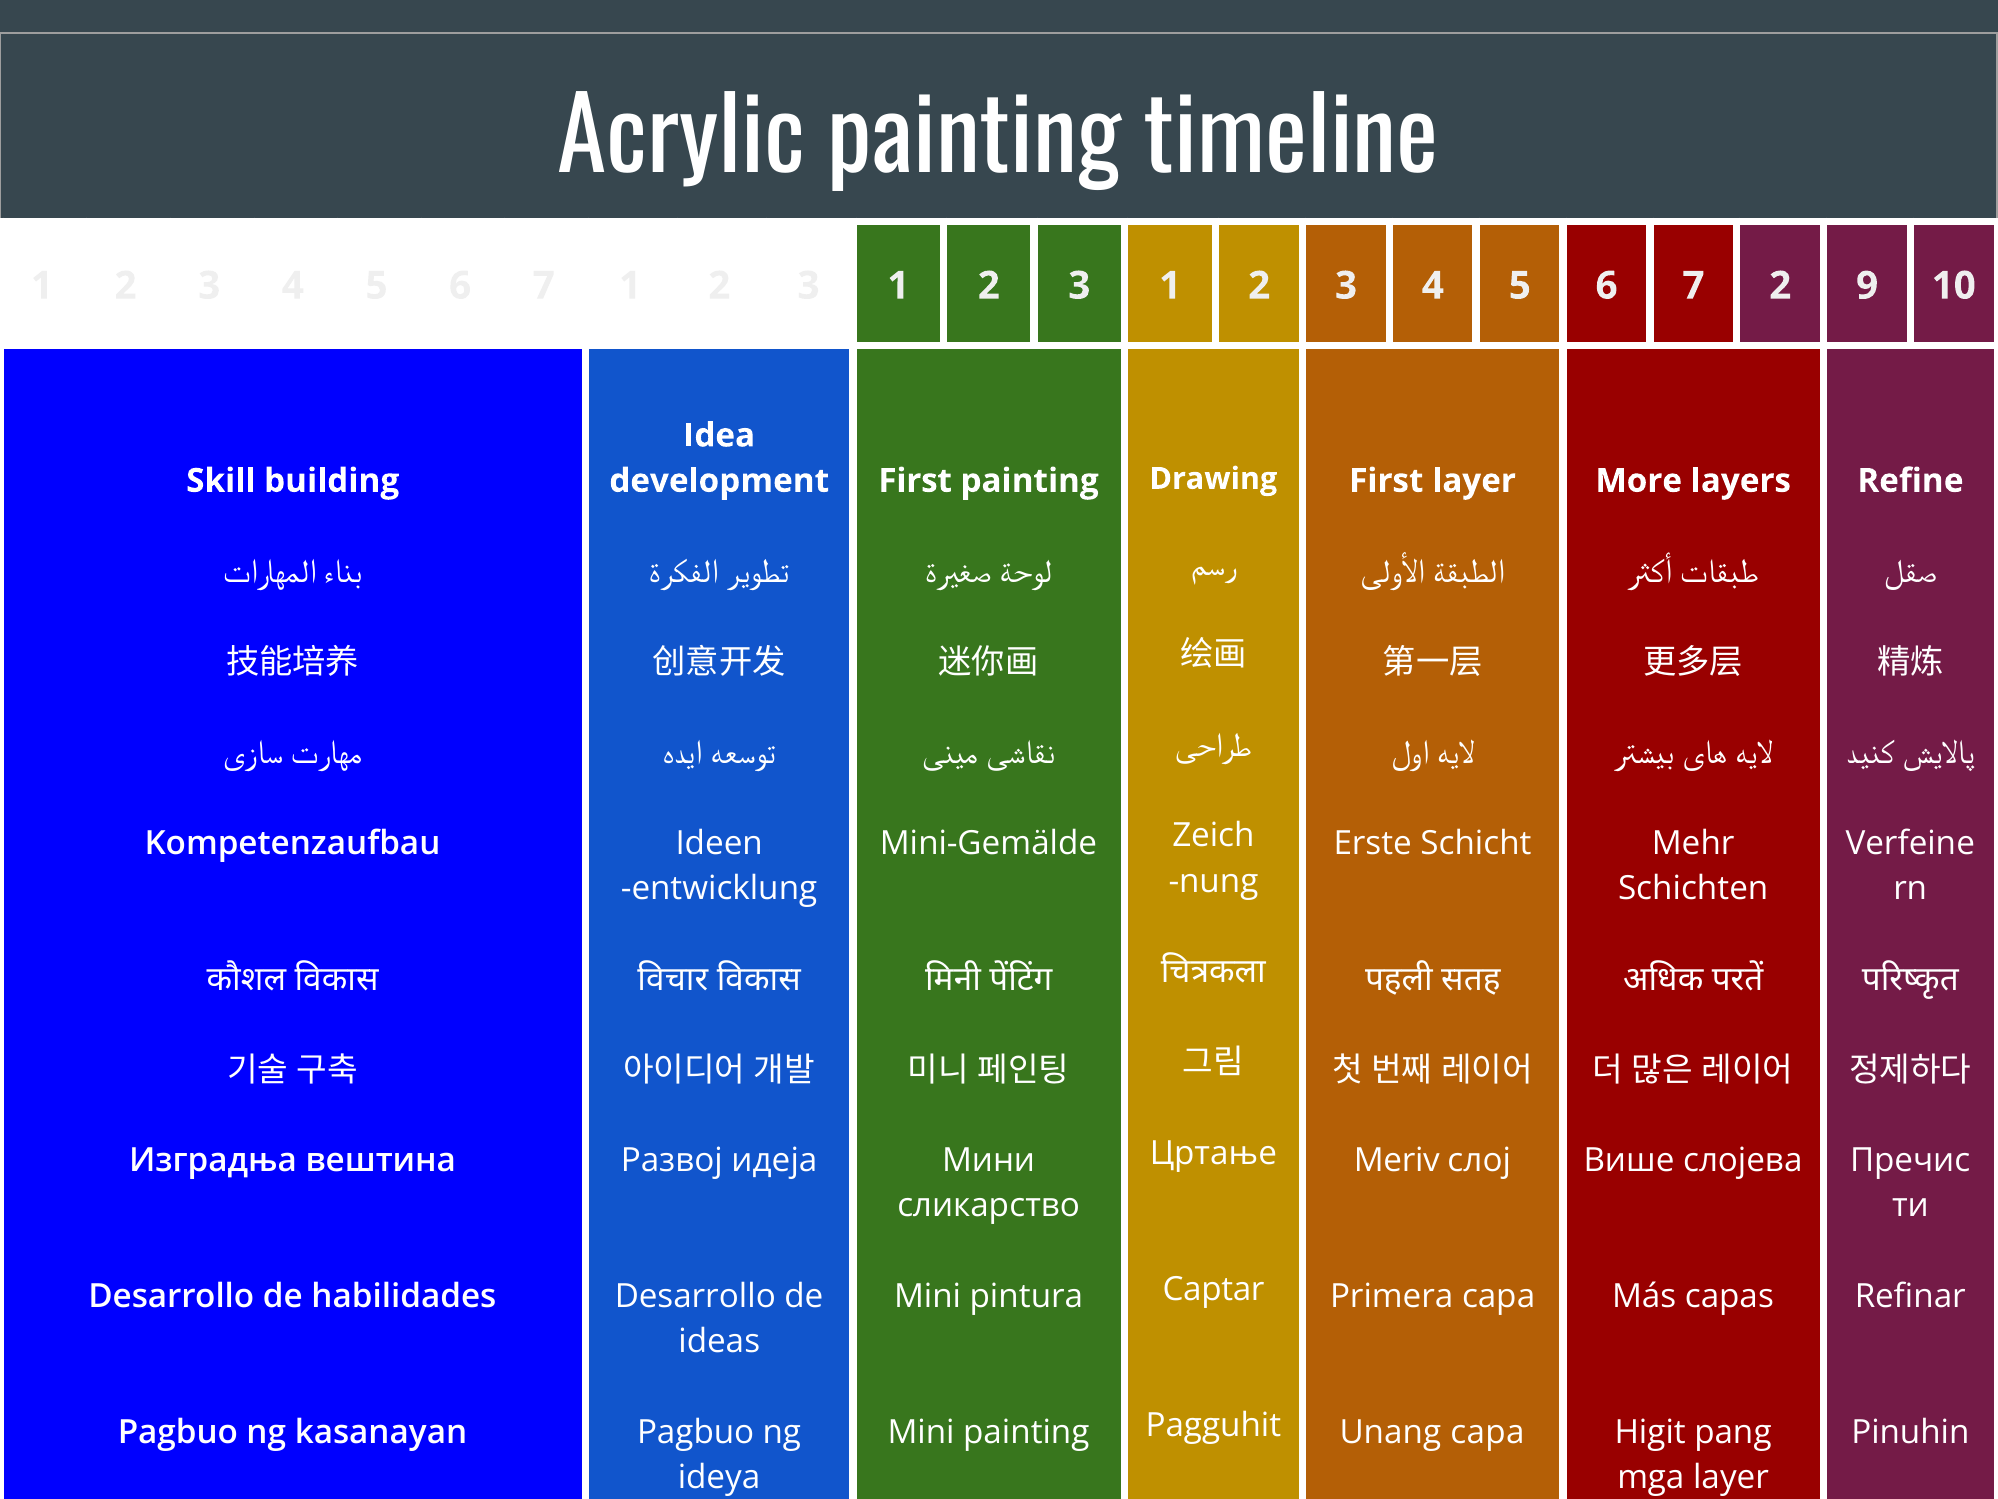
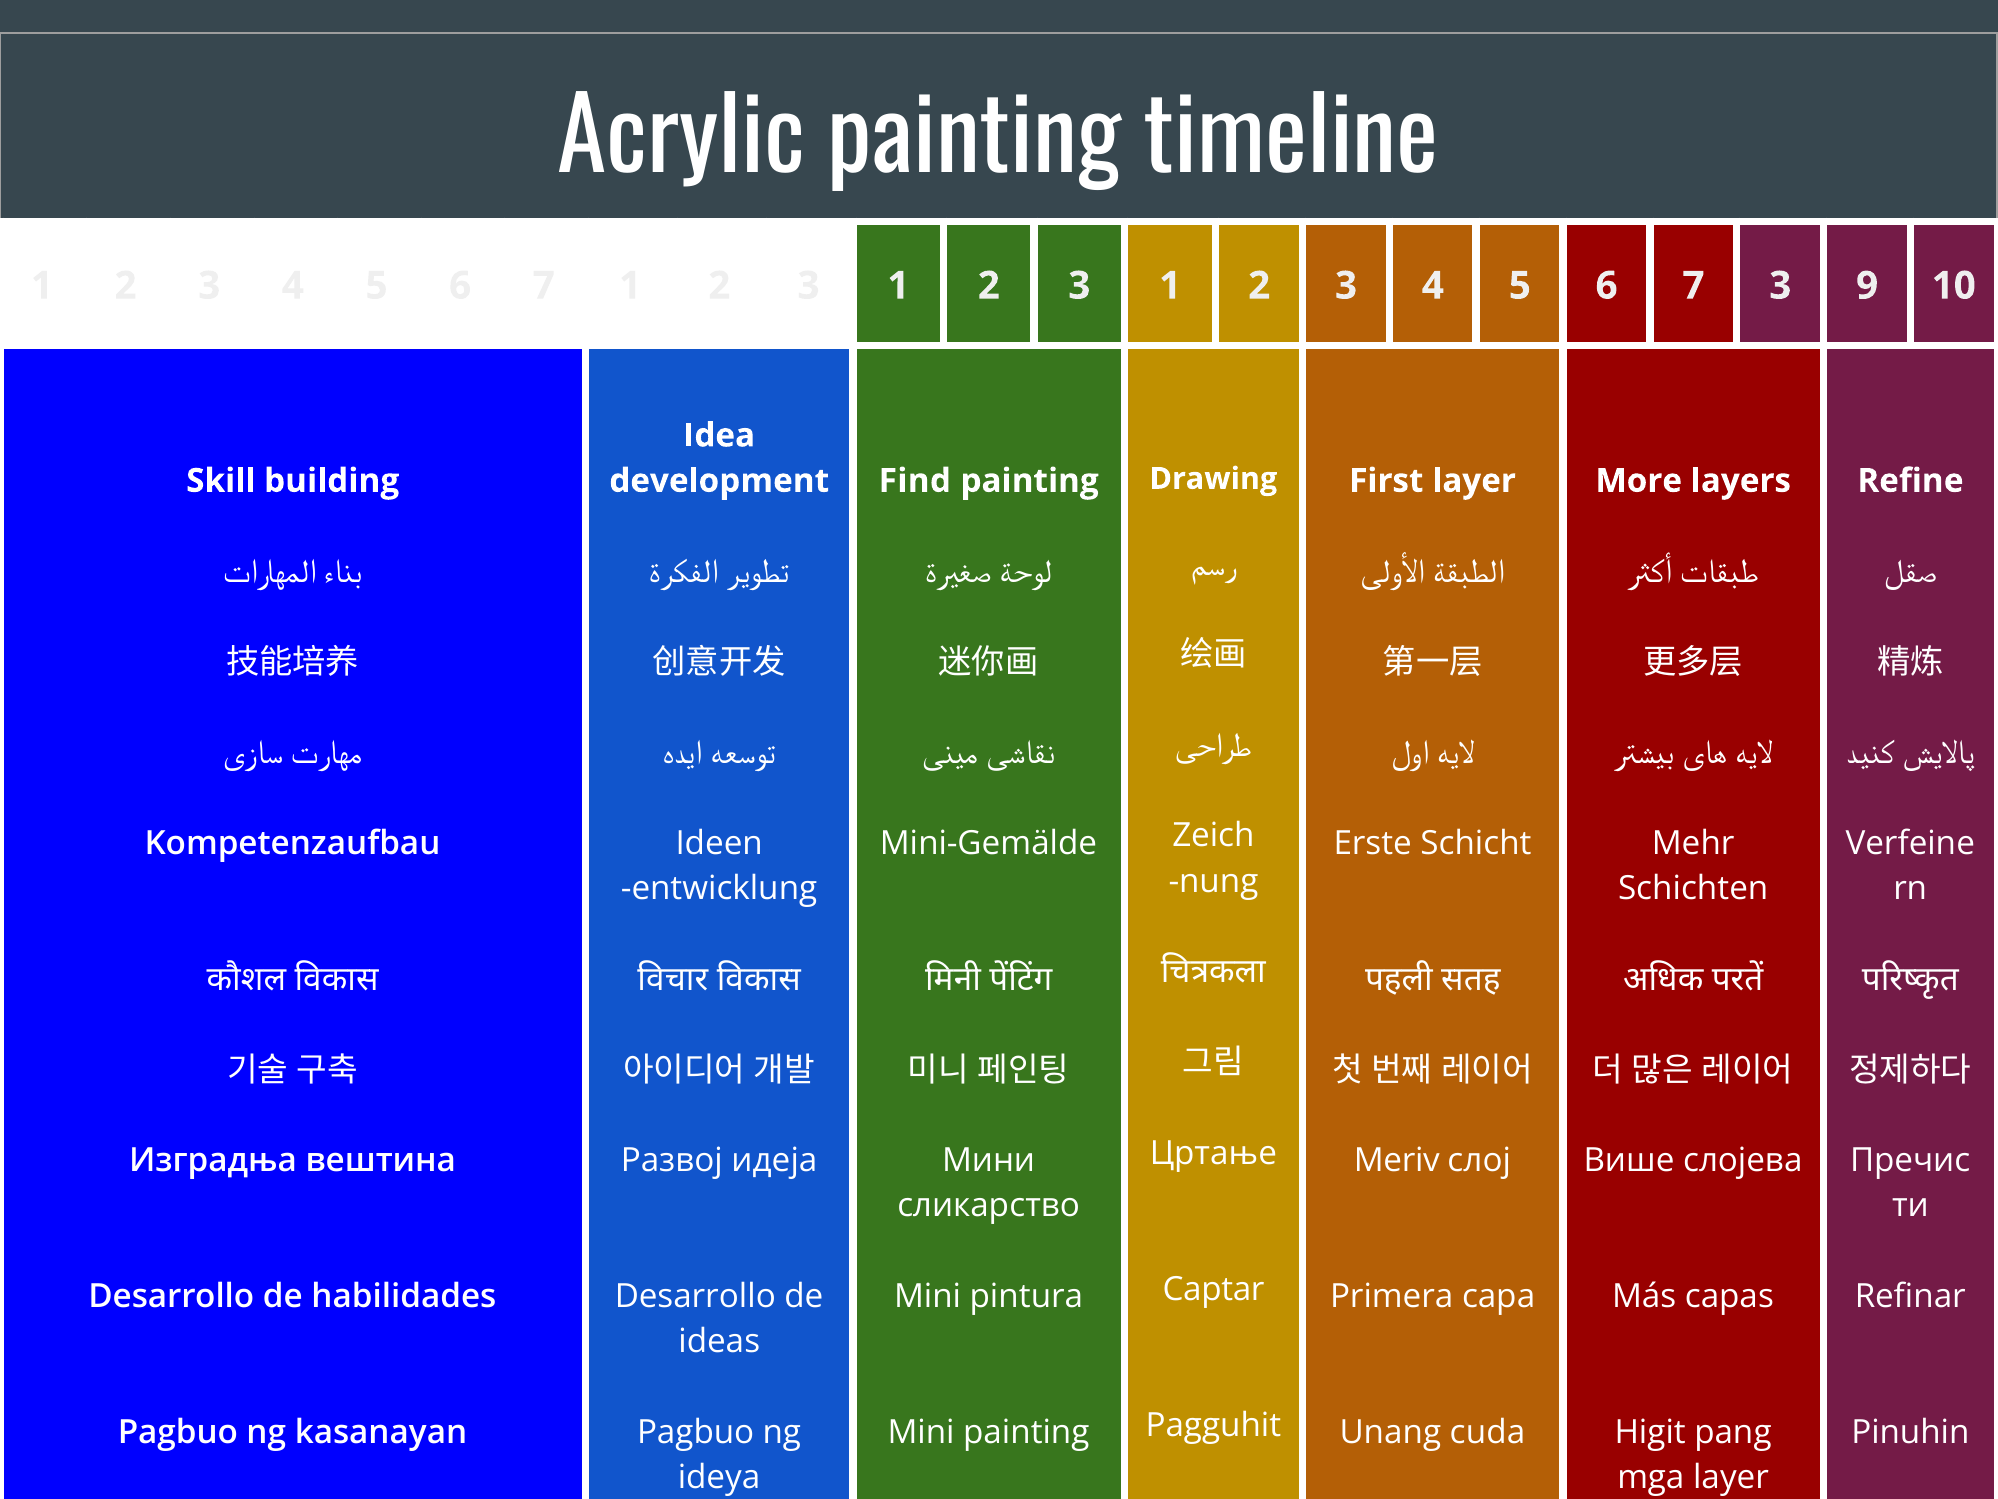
7 2: 2 -> 3 (1780, 286)
First: First -> Find (915, 481)
Unang capa: capa -> cuda (1487, 1432)
